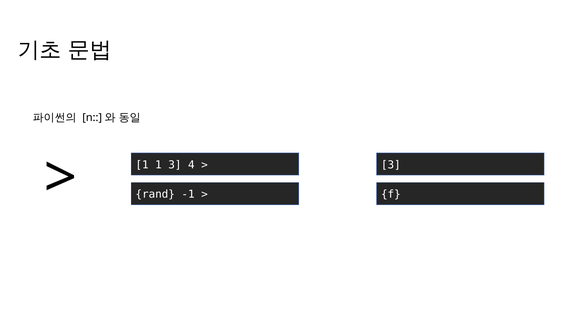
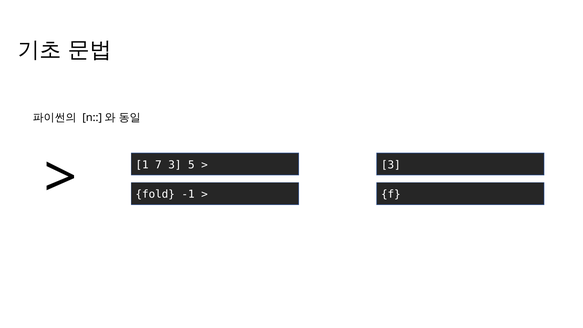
1 1: 1 -> 7 (158, 165)
4: 4 -> 5 (191, 165)
rand: rand -> fold (155, 194)
